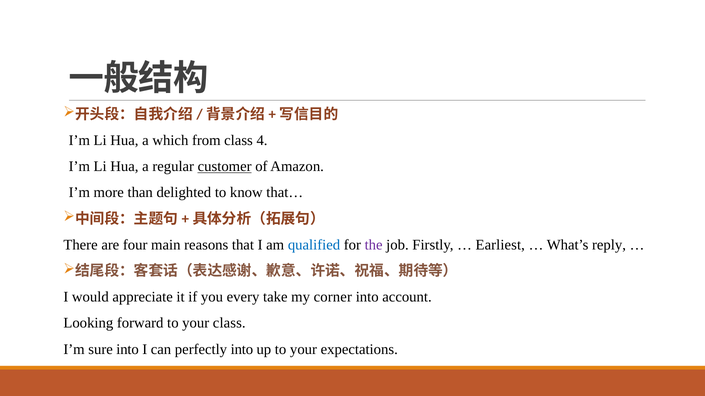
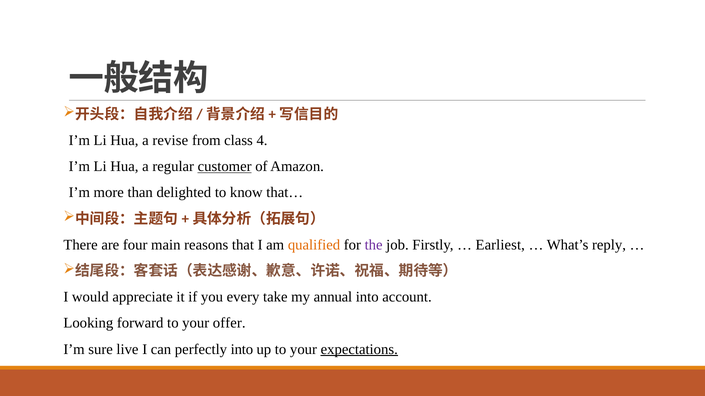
which: which -> revise (170, 141)
qualified colour: blue -> orange (314, 245)
corner: corner -> annual (333, 297)
your class: class -> offer (229, 324)
sure into: into -> live (127, 350)
expectations underline: none -> present (359, 350)
